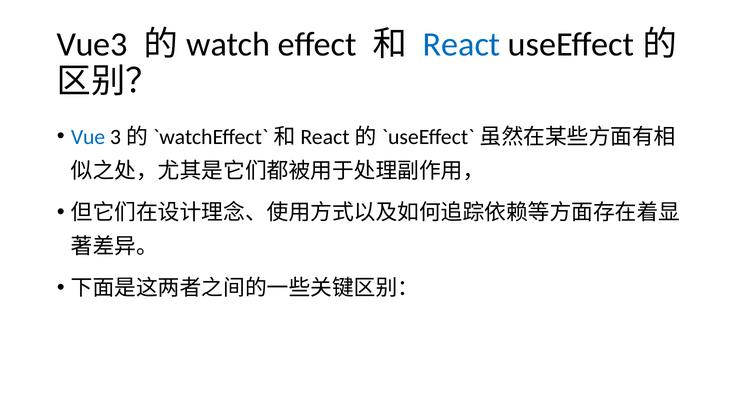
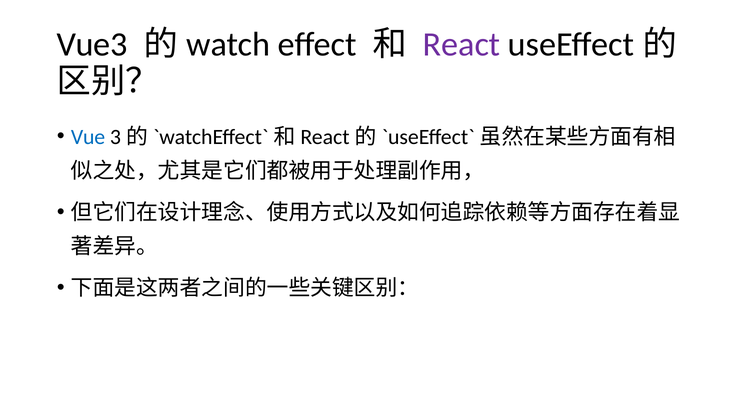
React colour: blue -> purple (462, 44)
